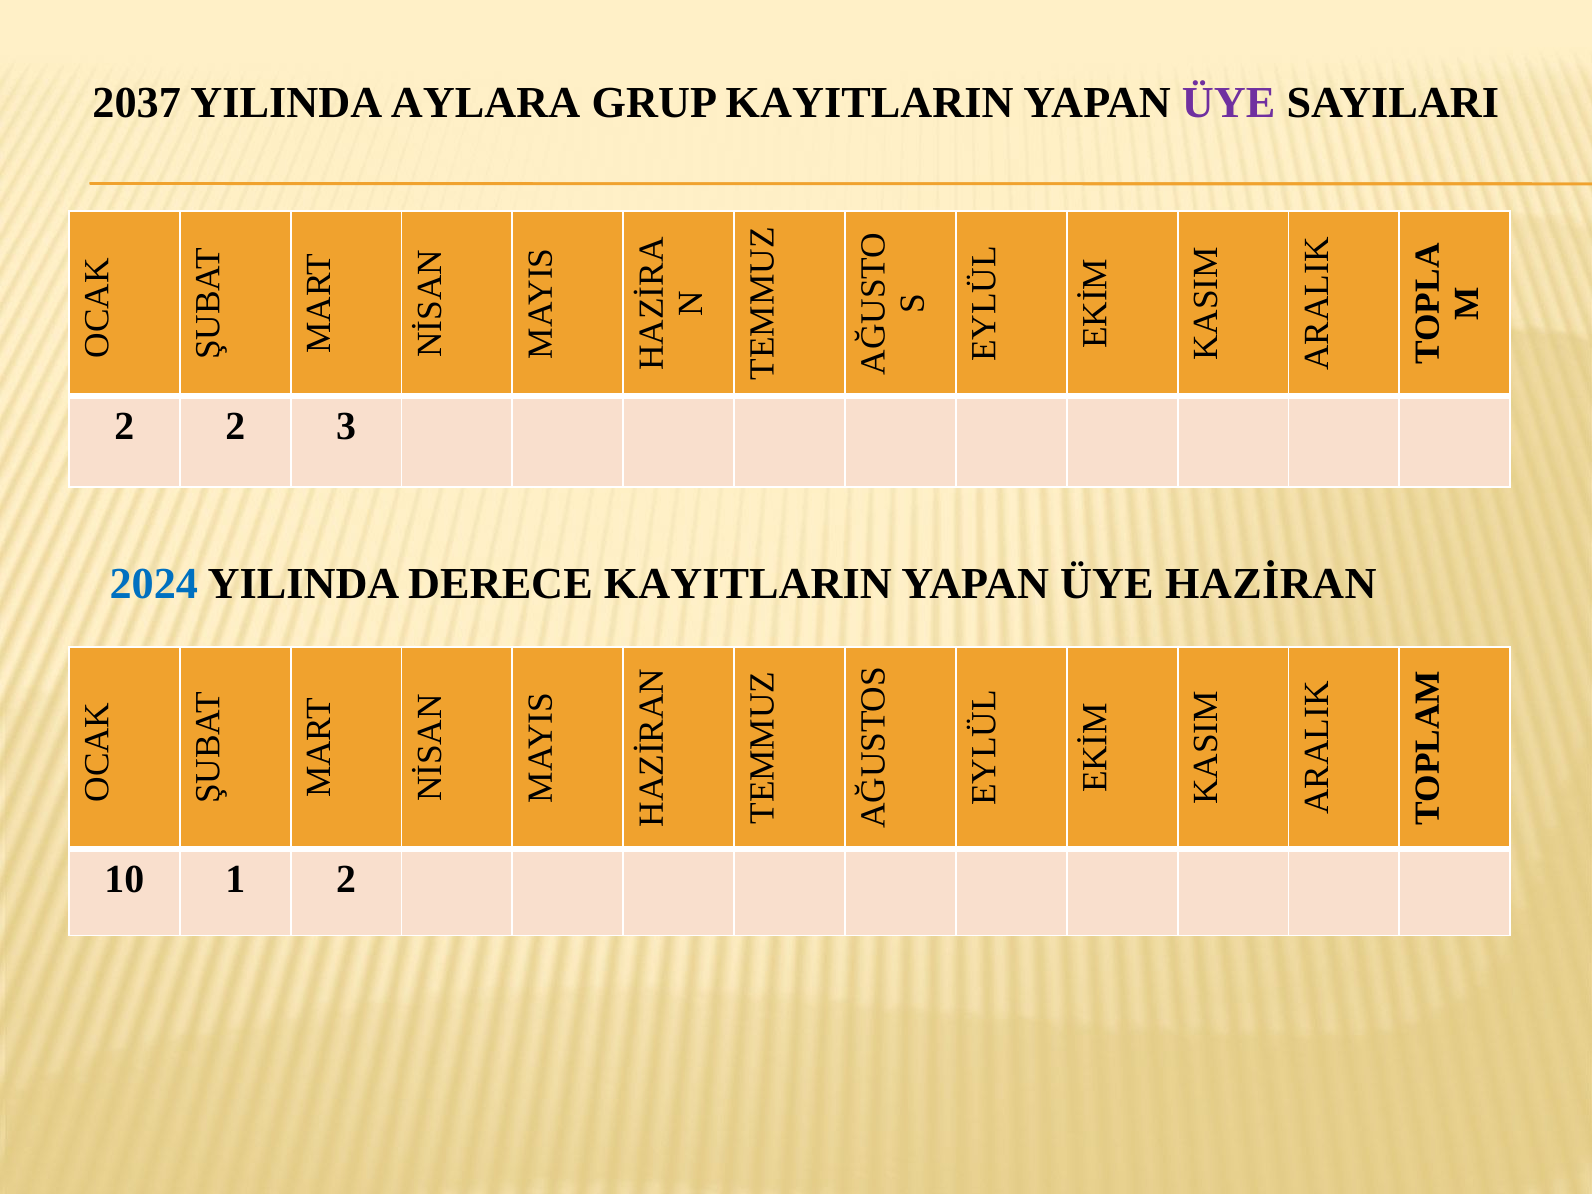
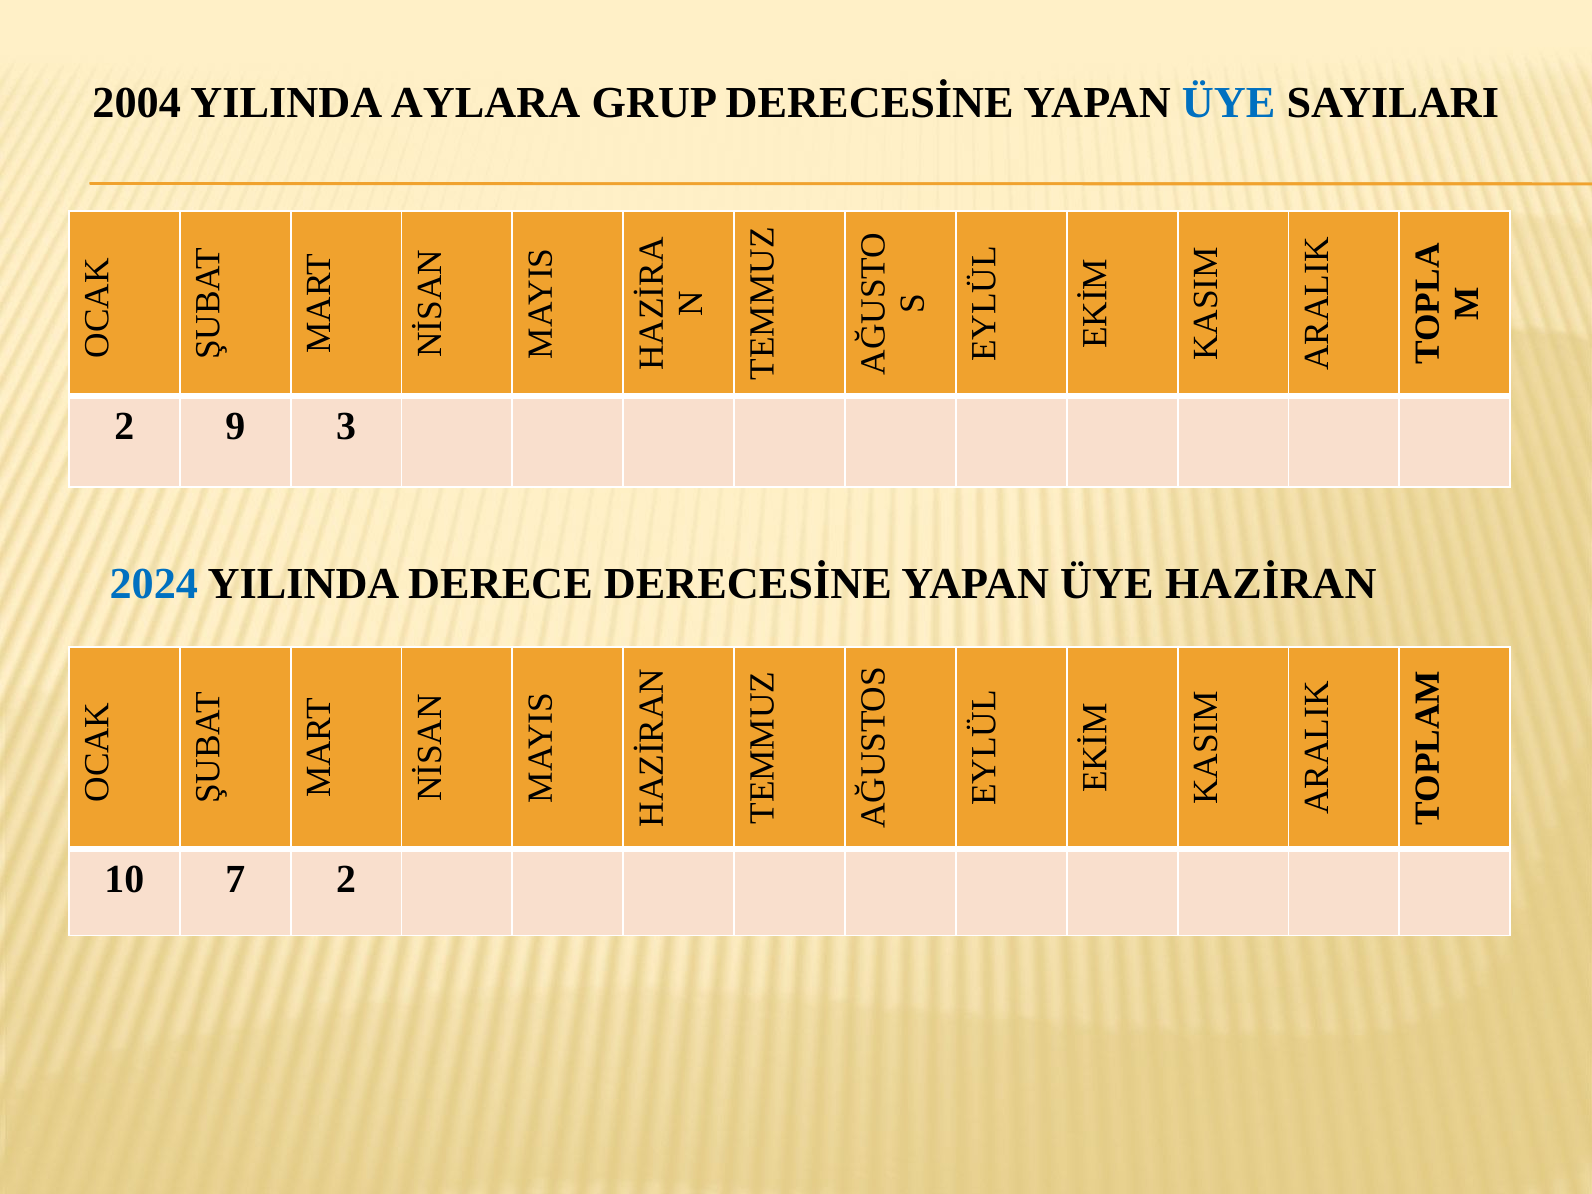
2037: 2037 -> 2004 (137, 103)
GRUP KAYITLARIN: KAYITLARIN -> DERECESİNE (870, 103)
ÜYE colour: purple -> blue (1229, 103)
2 2: 2 -> 9 (235, 427)
DERECE KAYITLARIN: KAYITLARIN -> DERECESİNE (748, 584)
1: 1 -> 7 (235, 879)
